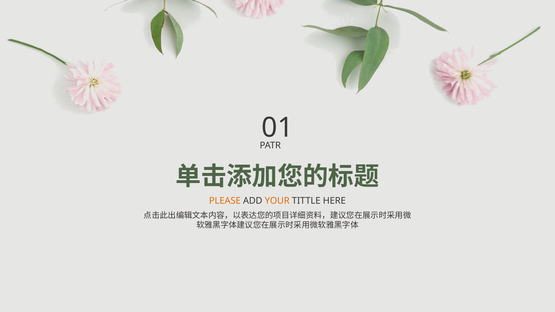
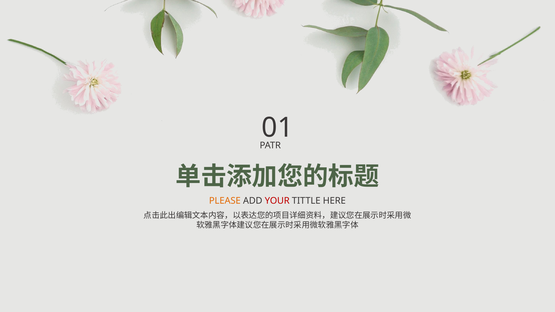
YOUR colour: orange -> red (277, 201)
